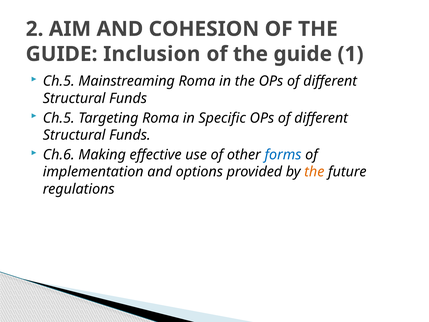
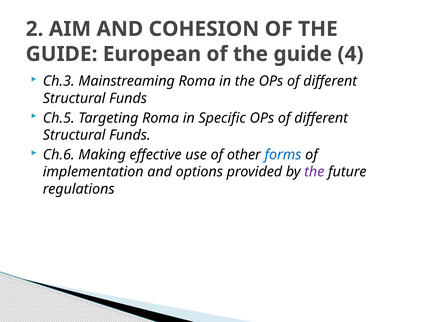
Inclusion: Inclusion -> European (152, 54)
1: 1 -> 4 (351, 54)
Ch.5: Ch.5 -> Ch.3 (59, 81)
the colour: orange -> purple (314, 172)
